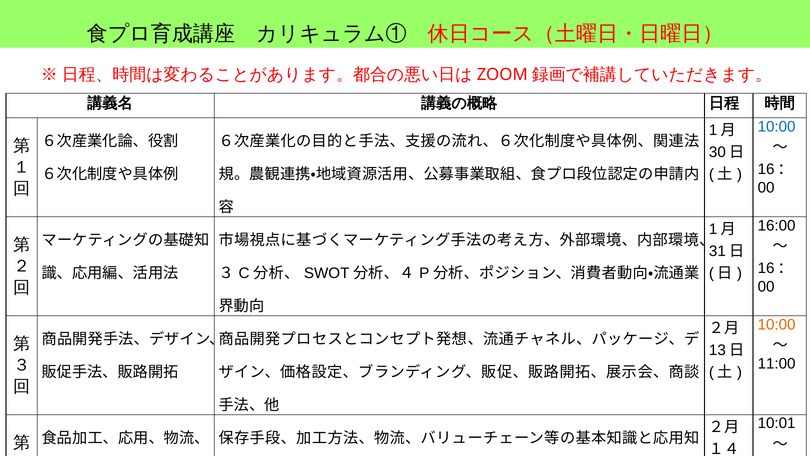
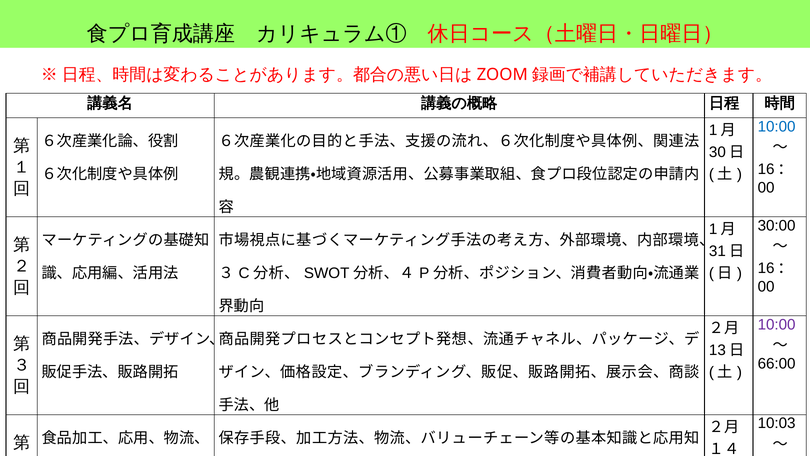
16:00: 16:00 -> 30:00 (777, 225)
10:00 colour: orange -> purple (777, 324)
11:00: 11:00 -> 66:00 (777, 363)
10:01: 10:01 -> 10:03 (777, 423)
